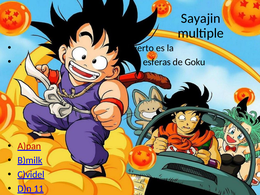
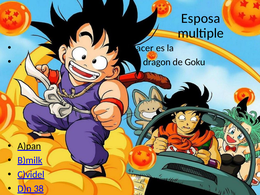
Sayajin: Sayajin -> Esposa (201, 18)
Cierto: Cierto -> Hacer (142, 48)
esferas: esferas -> dragon (157, 62)
A)pan colour: red -> black (29, 146)
11: 11 -> 38 (39, 189)
